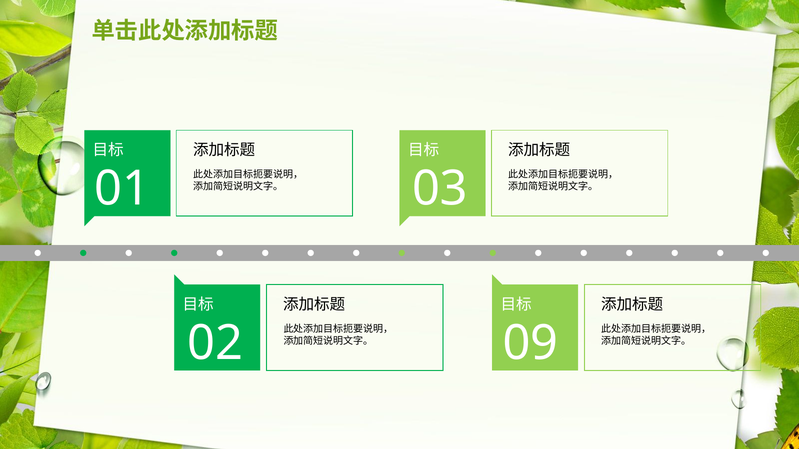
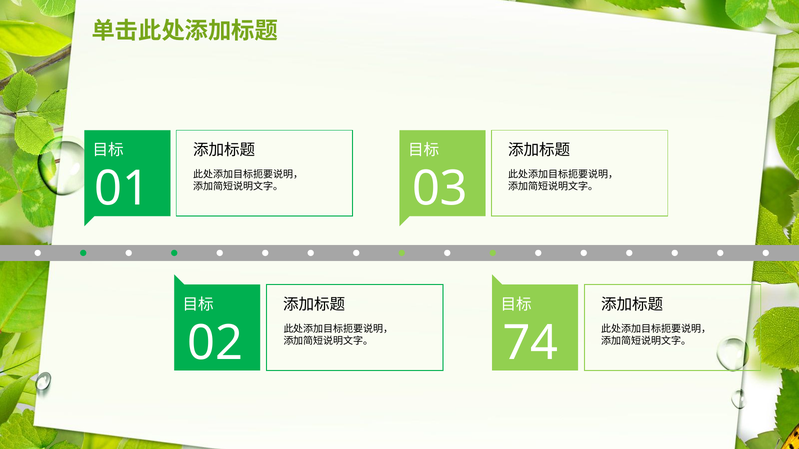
09: 09 -> 74 (530, 343)
